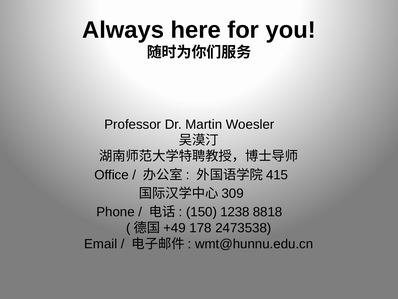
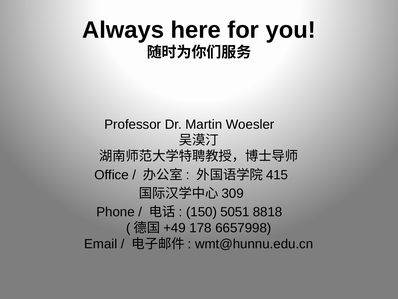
1238: 1238 -> 5051 (235, 212)
2473538: 2473538 -> 6657998 (243, 228)
